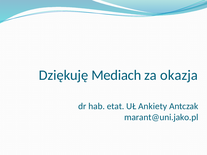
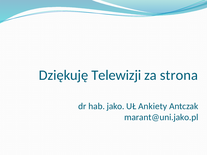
Mediach: Mediach -> Telewizji (116, 75)
okazja: okazja -> strona (179, 75)
etat: etat -> jako (116, 106)
